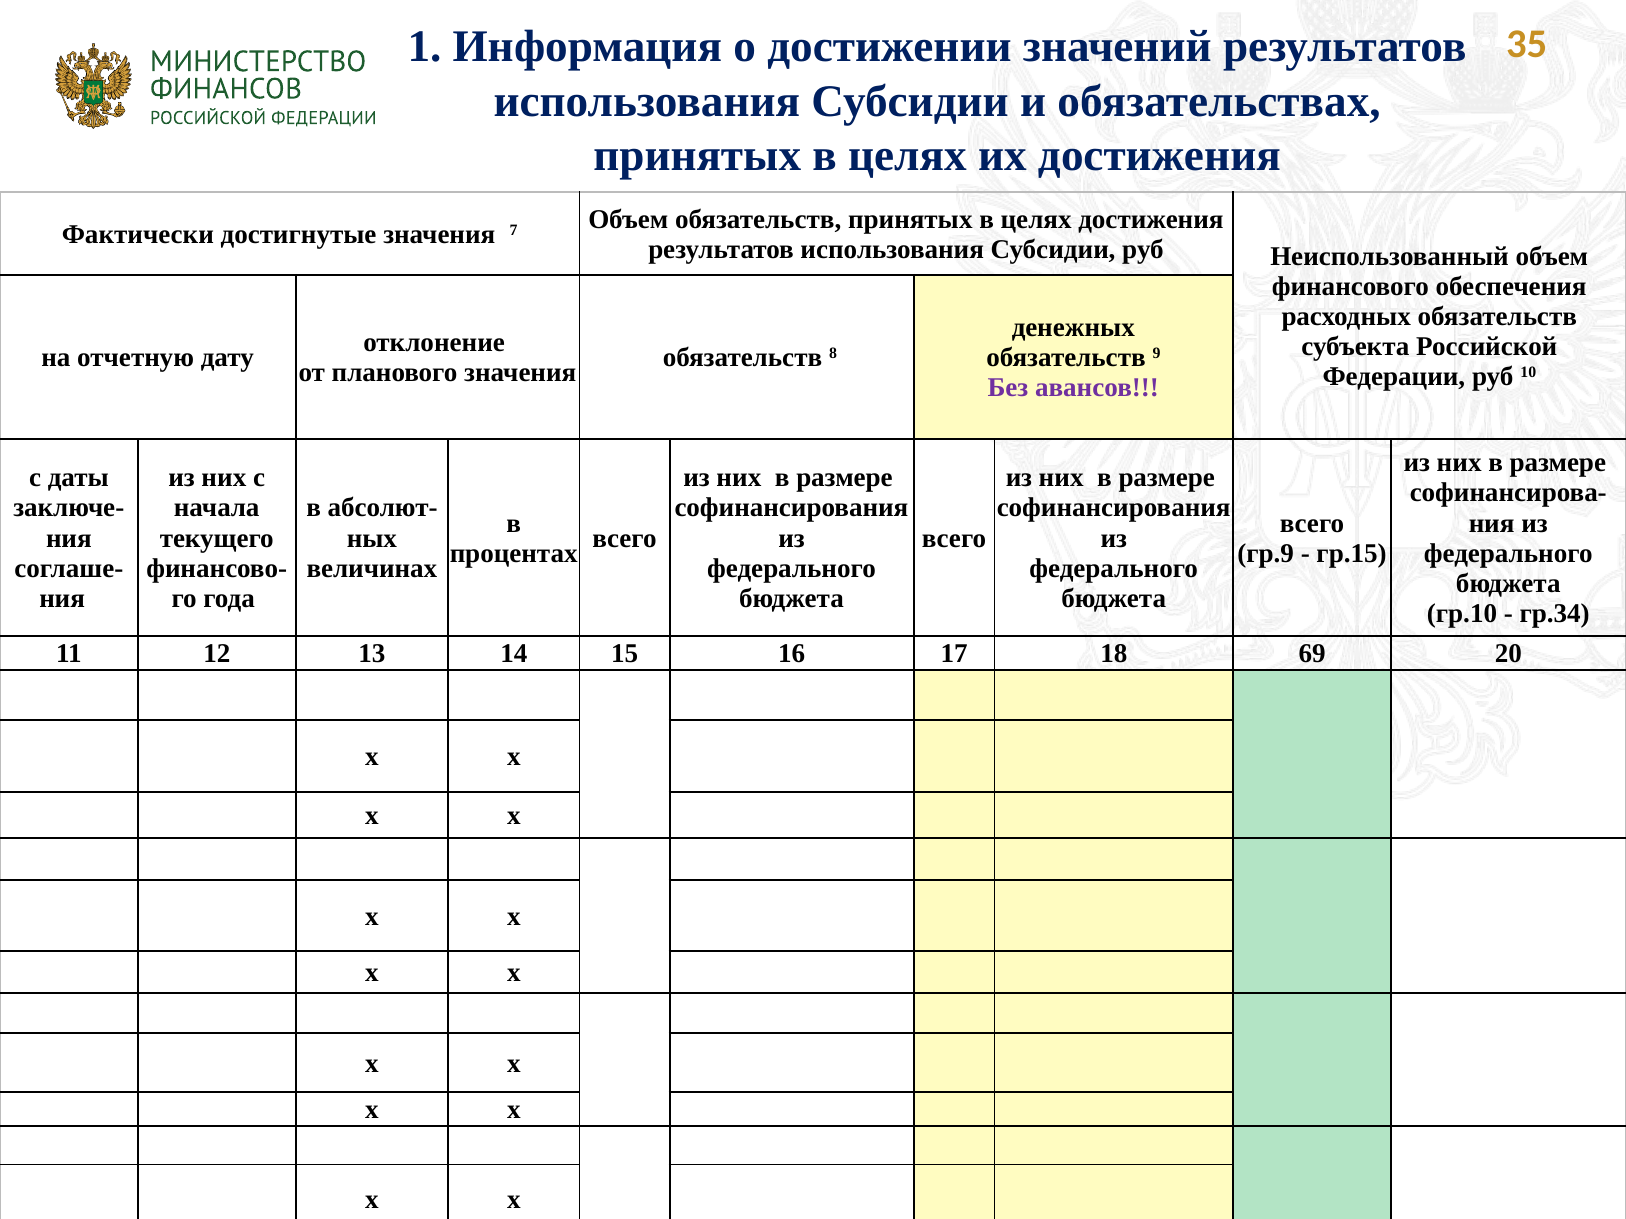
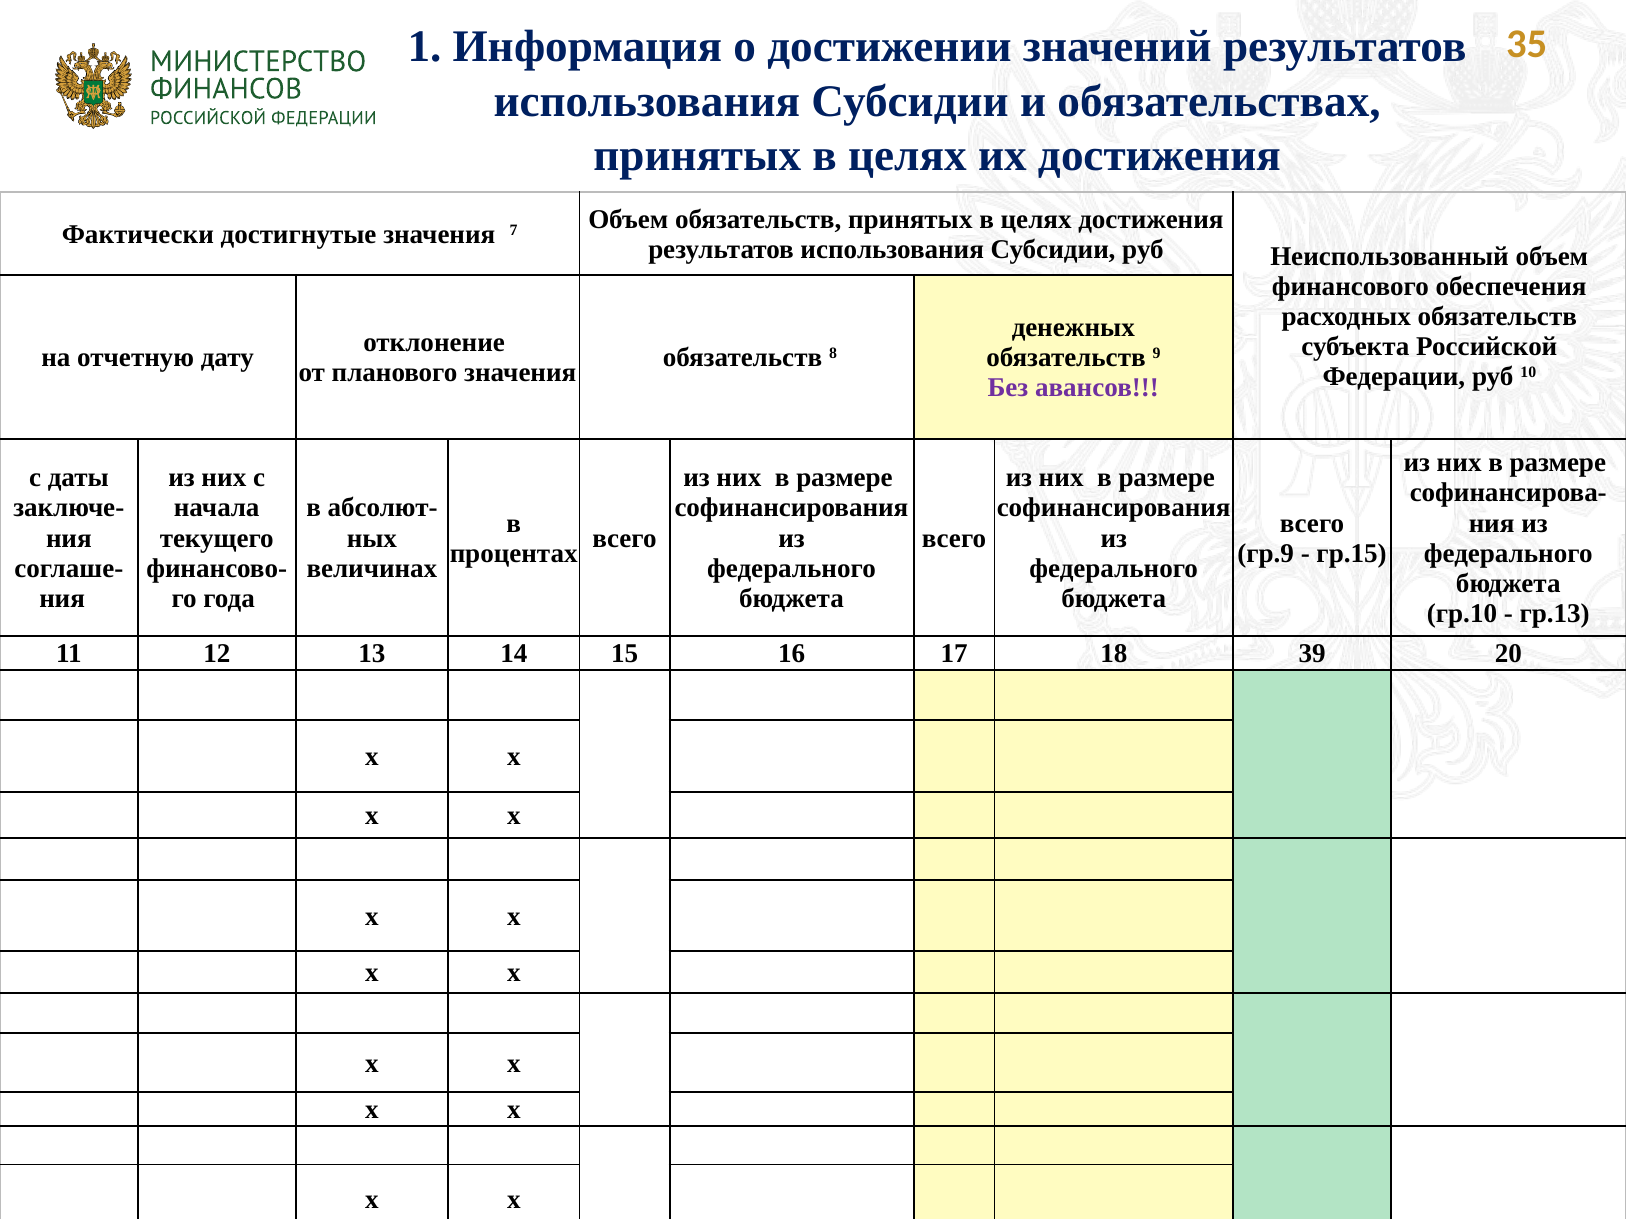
гр.34: гр.34 -> гр.13 (1555, 614)
69: 69 -> 39 (1312, 654)
